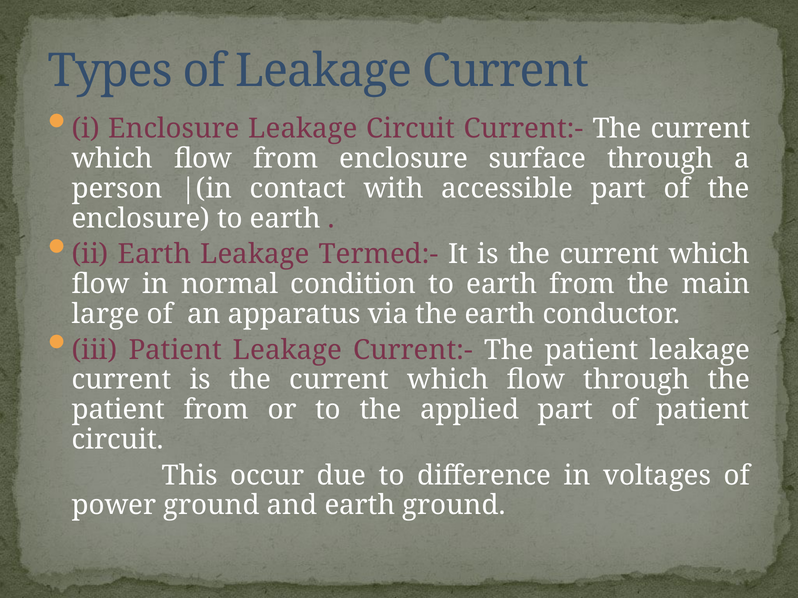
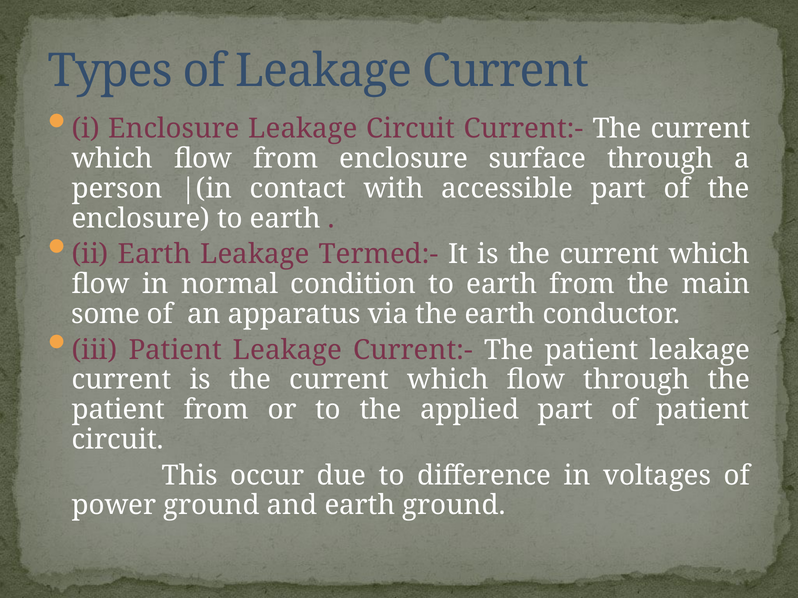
large: large -> some (106, 314)
